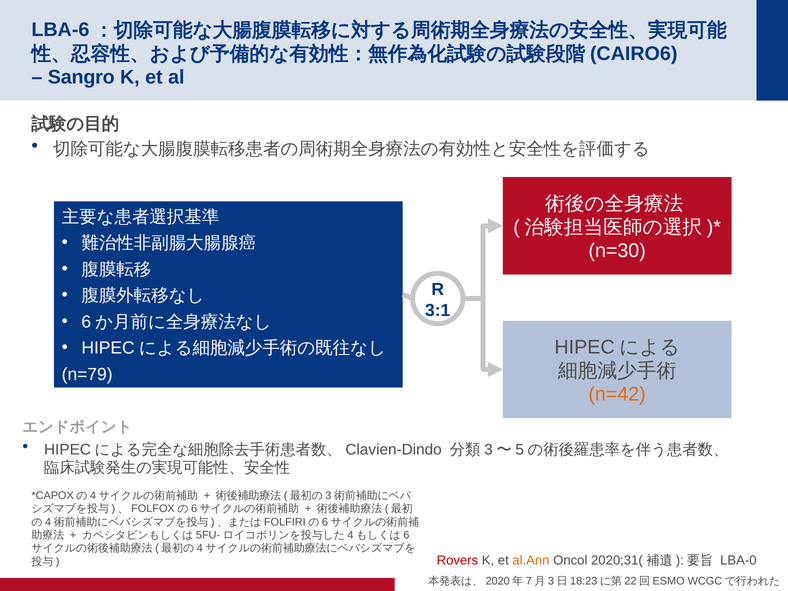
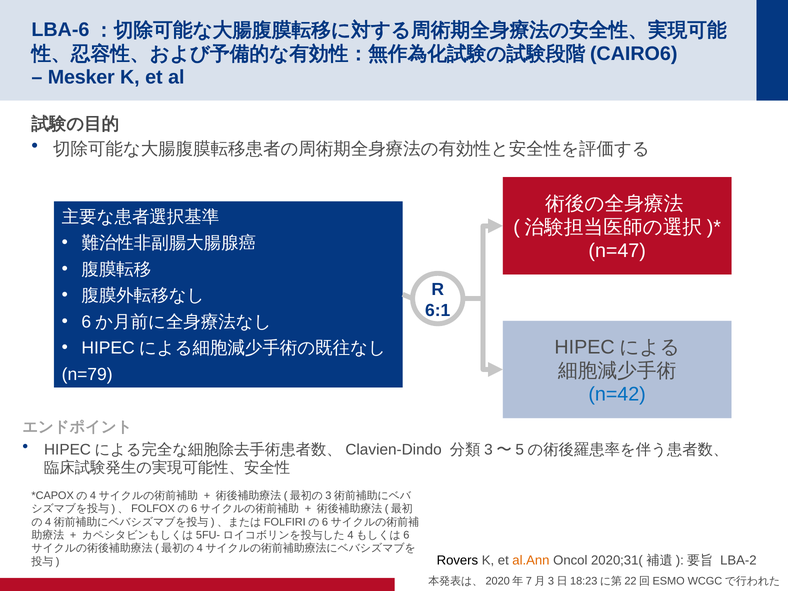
Sangro: Sangro -> Mesker (81, 77)
n=30: n=30 -> n=47 (617, 251)
3:1: 3:1 -> 6:1 (438, 310)
n=42 colour: orange -> blue (617, 394)
Rovers colour: red -> black (457, 560)
LBA-0: LBA-0 -> LBA-2 (738, 560)
